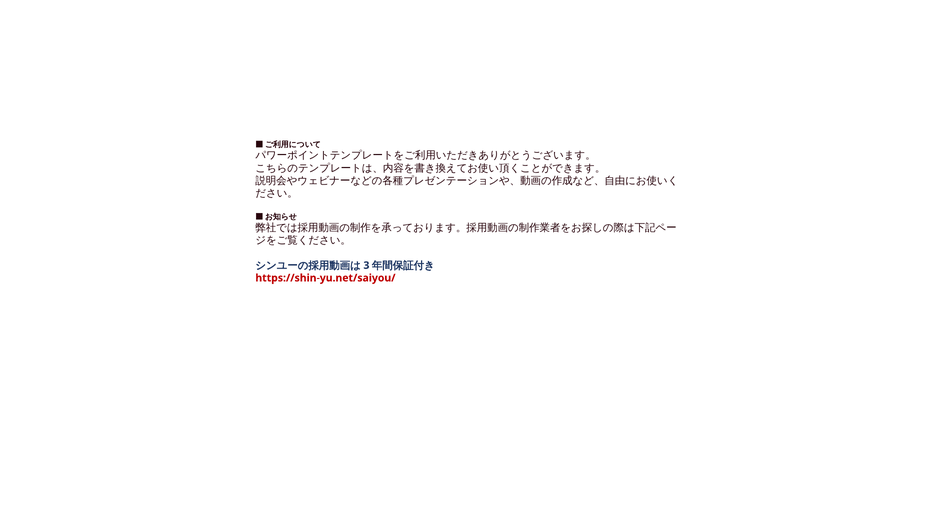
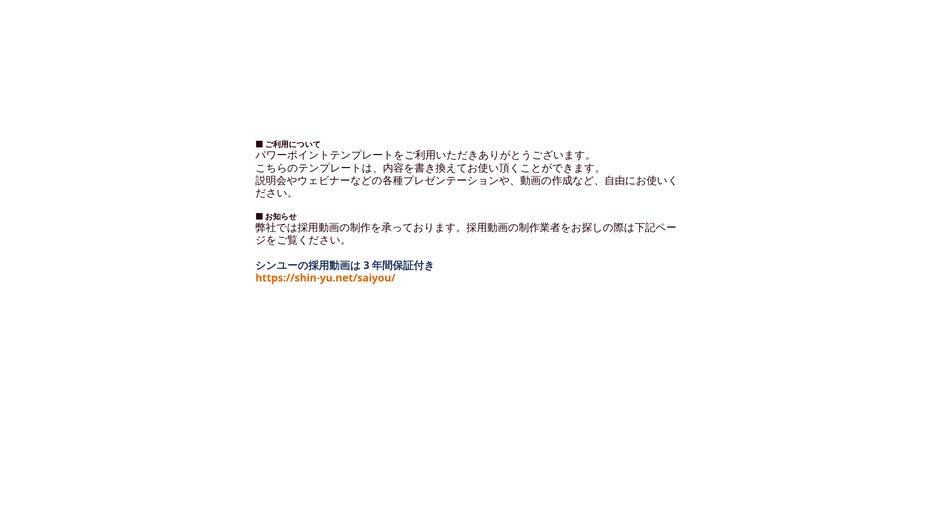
https://shin-yu.net/saiyou/ colour: red -> orange (325, 278)
